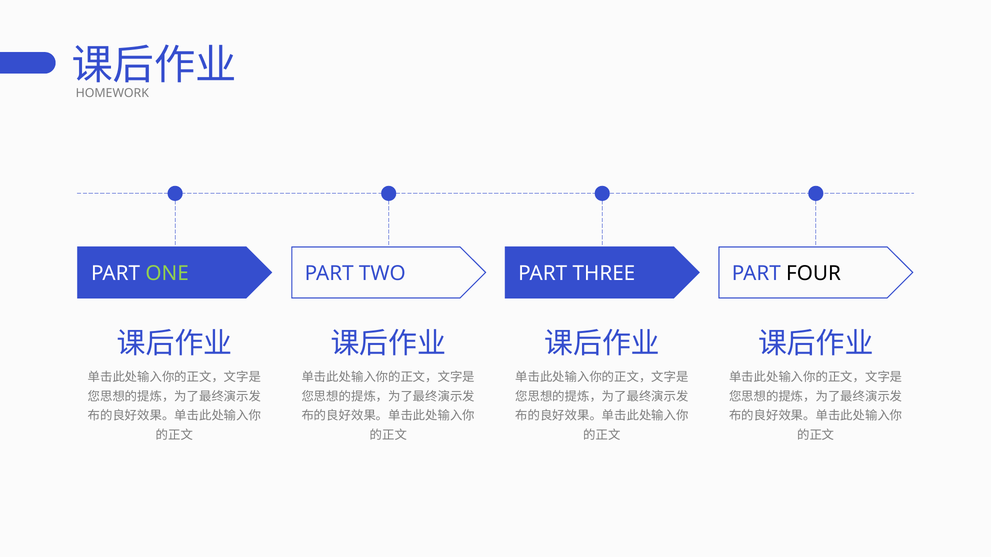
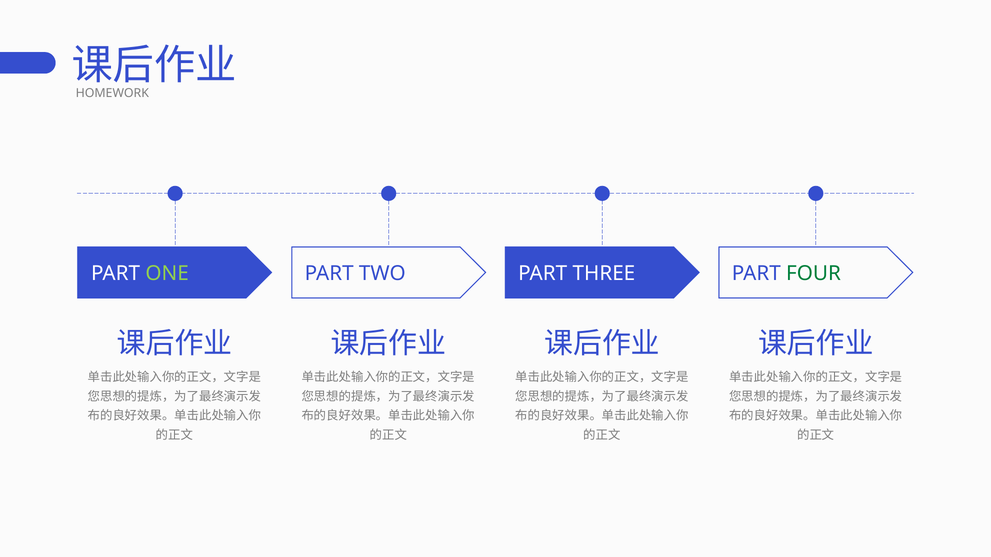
FOUR colour: black -> green (814, 274)
